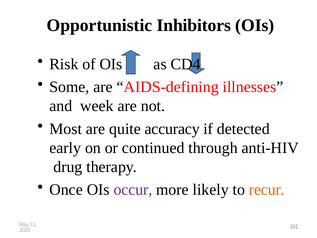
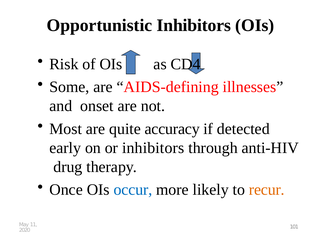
week: week -> onset (97, 106)
or continued: continued -> inhibitors (153, 148)
occur colour: purple -> blue (133, 189)
